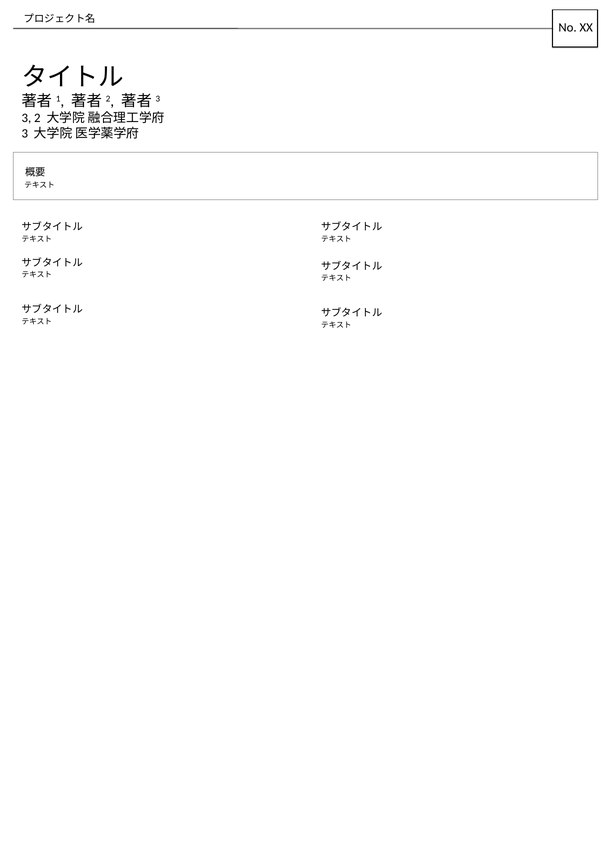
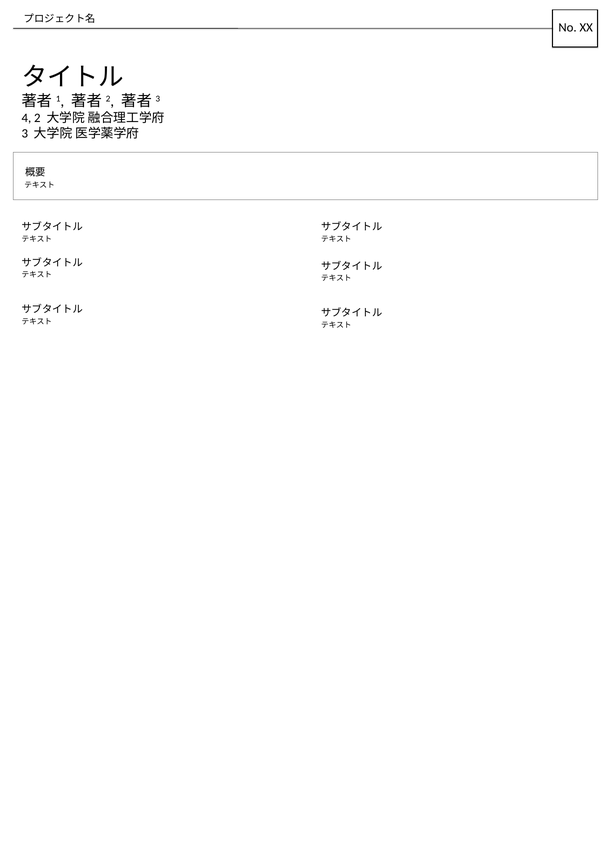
3: 3 -> 4 (26, 118)
